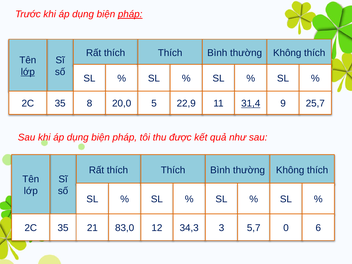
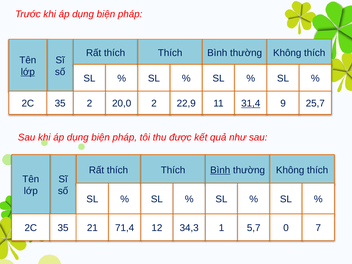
pháp underline: present -> none (130, 14)
35 8: 8 -> 2 (89, 103)
20,0 5: 5 -> 2 (154, 103)
Bình underline: none -> present (220, 170)
83,0: 83,0 -> 71,4 (125, 228)
3: 3 -> 1 (221, 228)
6: 6 -> 7 (318, 228)
